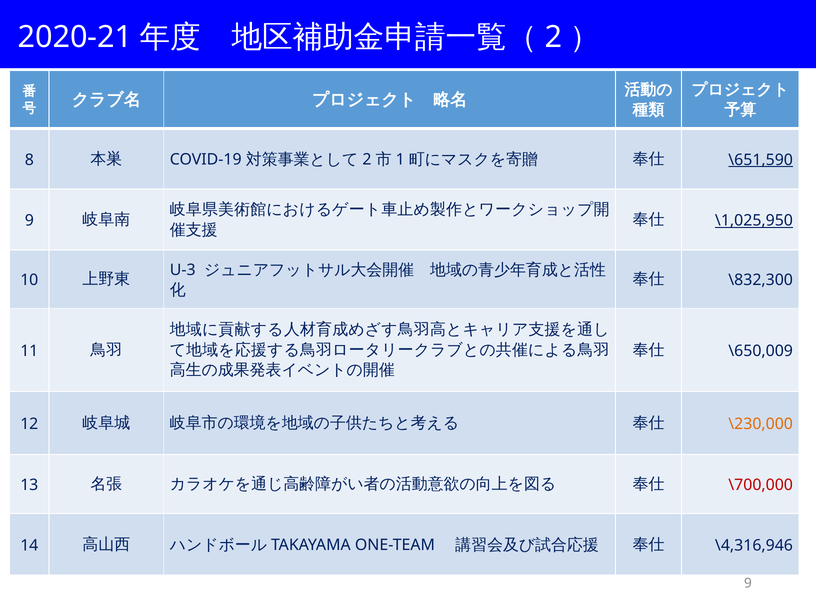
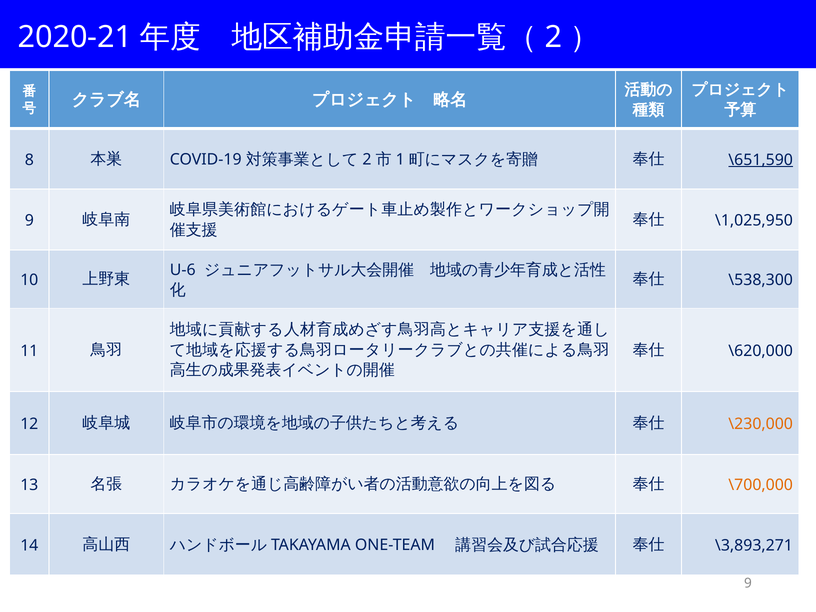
\1,025,950 underline: present -> none (754, 221)
\832,300: \832,300 -> \538,300 (761, 280)
U-3: U-3 -> U-6 (183, 270)
\650,009: \650,009 -> \620,000 (761, 351)
\700,000 colour: red -> orange (761, 485)
\4,316,946: \4,316,946 -> \3,893,271 (754, 545)
